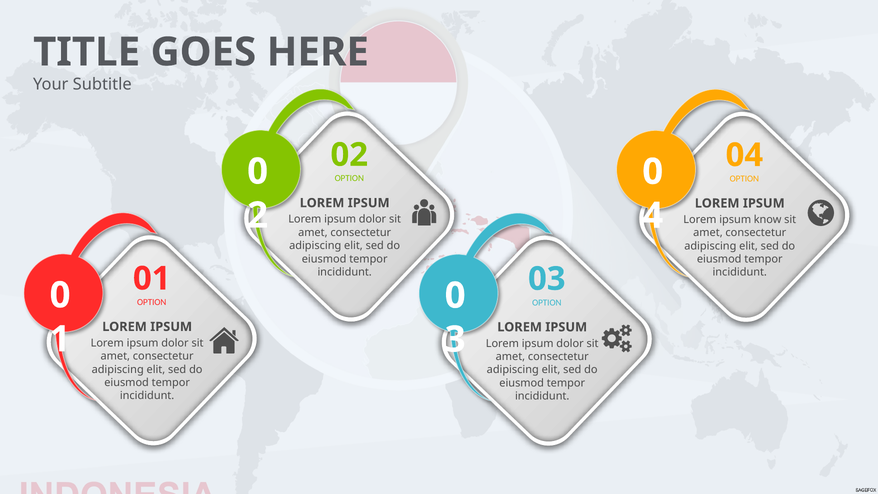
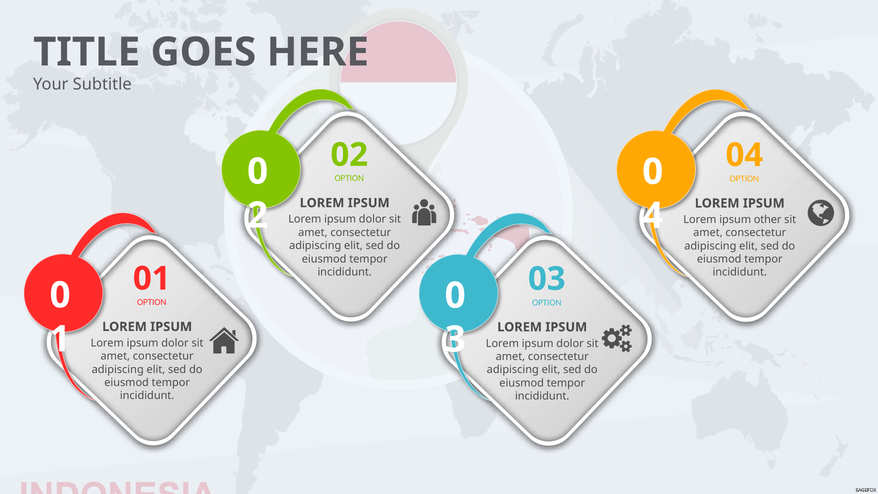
know: know -> other (768, 220)
